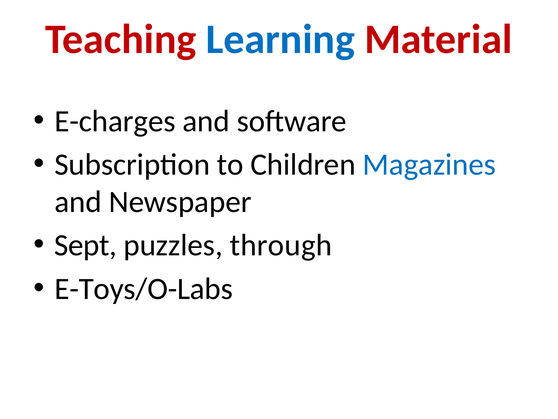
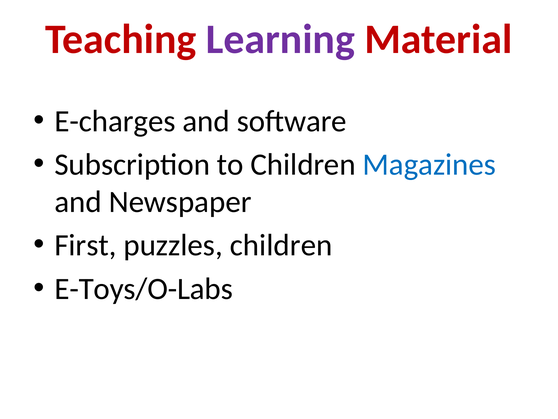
Learning colour: blue -> purple (280, 39)
Sept: Sept -> First (85, 245)
puzzles through: through -> children (281, 245)
